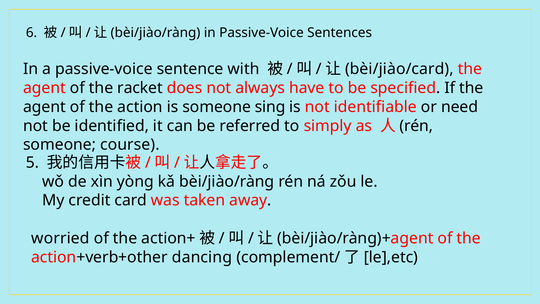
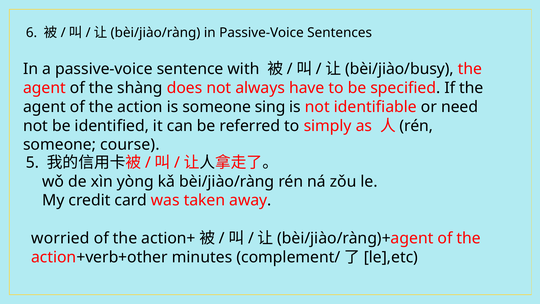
bèi/jiào/card: bèi/jiào/card -> bèi/jiào/busy (399, 69)
racket: racket -> shàng (140, 88)
dancing: dancing -> minutes (202, 257)
